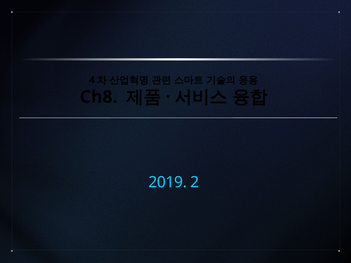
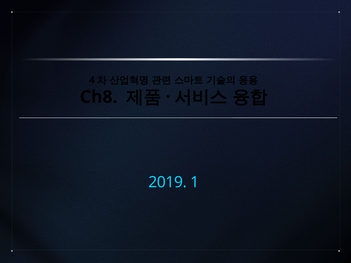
2: 2 -> 1 (195, 182)
